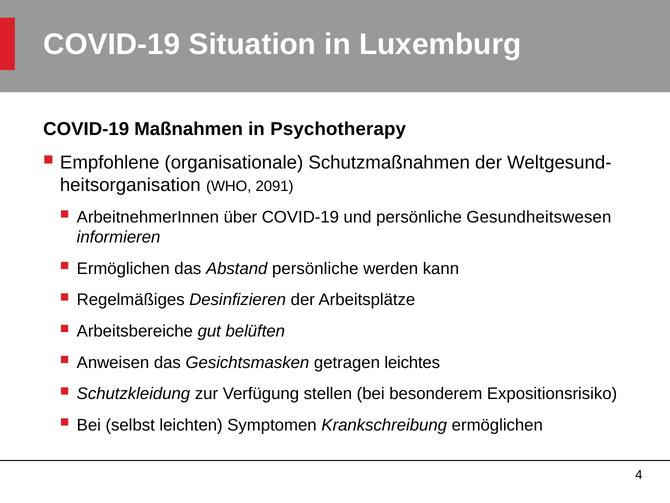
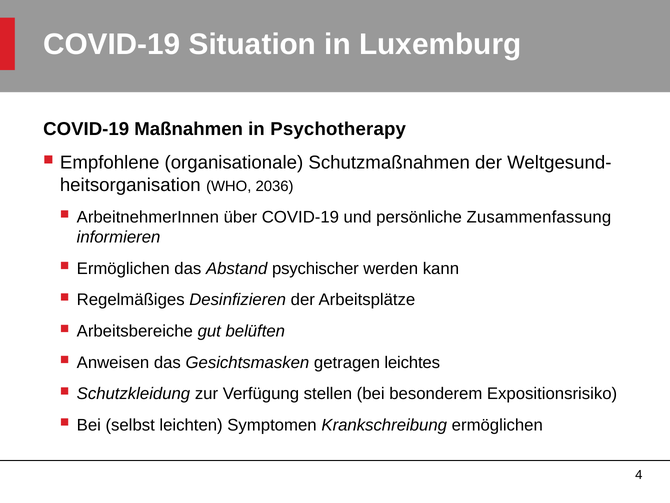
2091: 2091 -> 2036 (275, 186)
Gesundheitswesen: Gesundheitswesen -> Zusammenfassung (539, 217)
Abstand persönliche: persönliche -> psychischer (315, 268)
